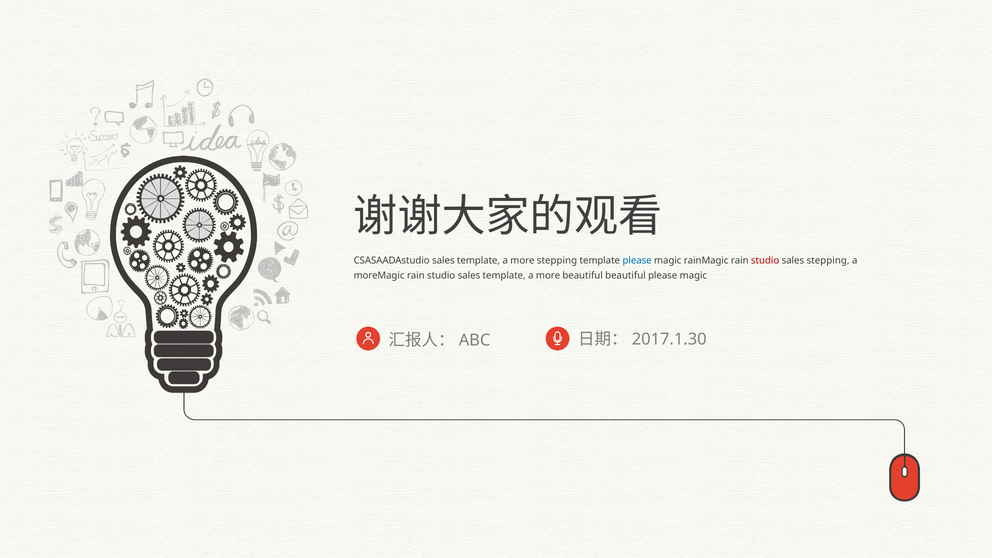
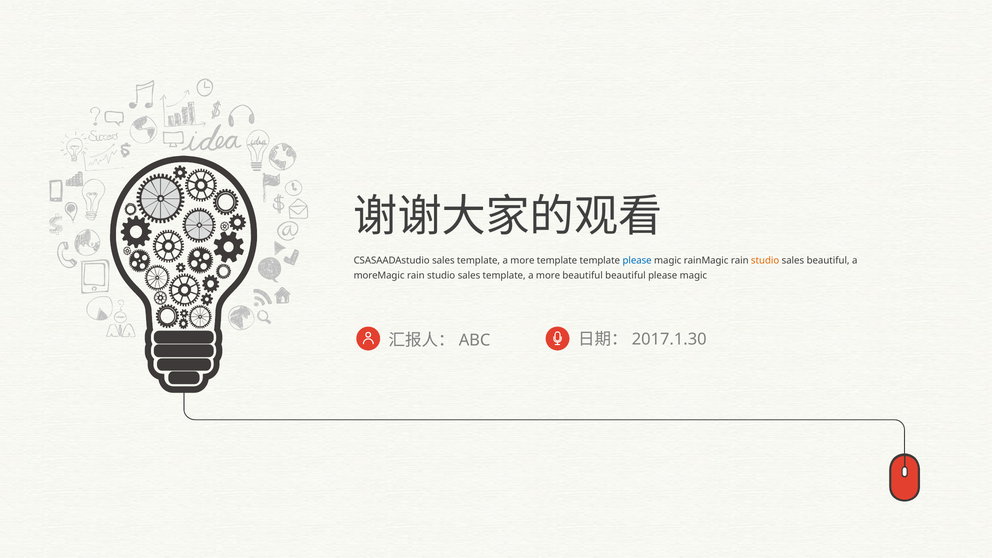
more stepping: stepping -> template (557, 260)
studio colour: red -> orange (765, 260)
sales stepping: stepping -> beautiful (828, 260)
